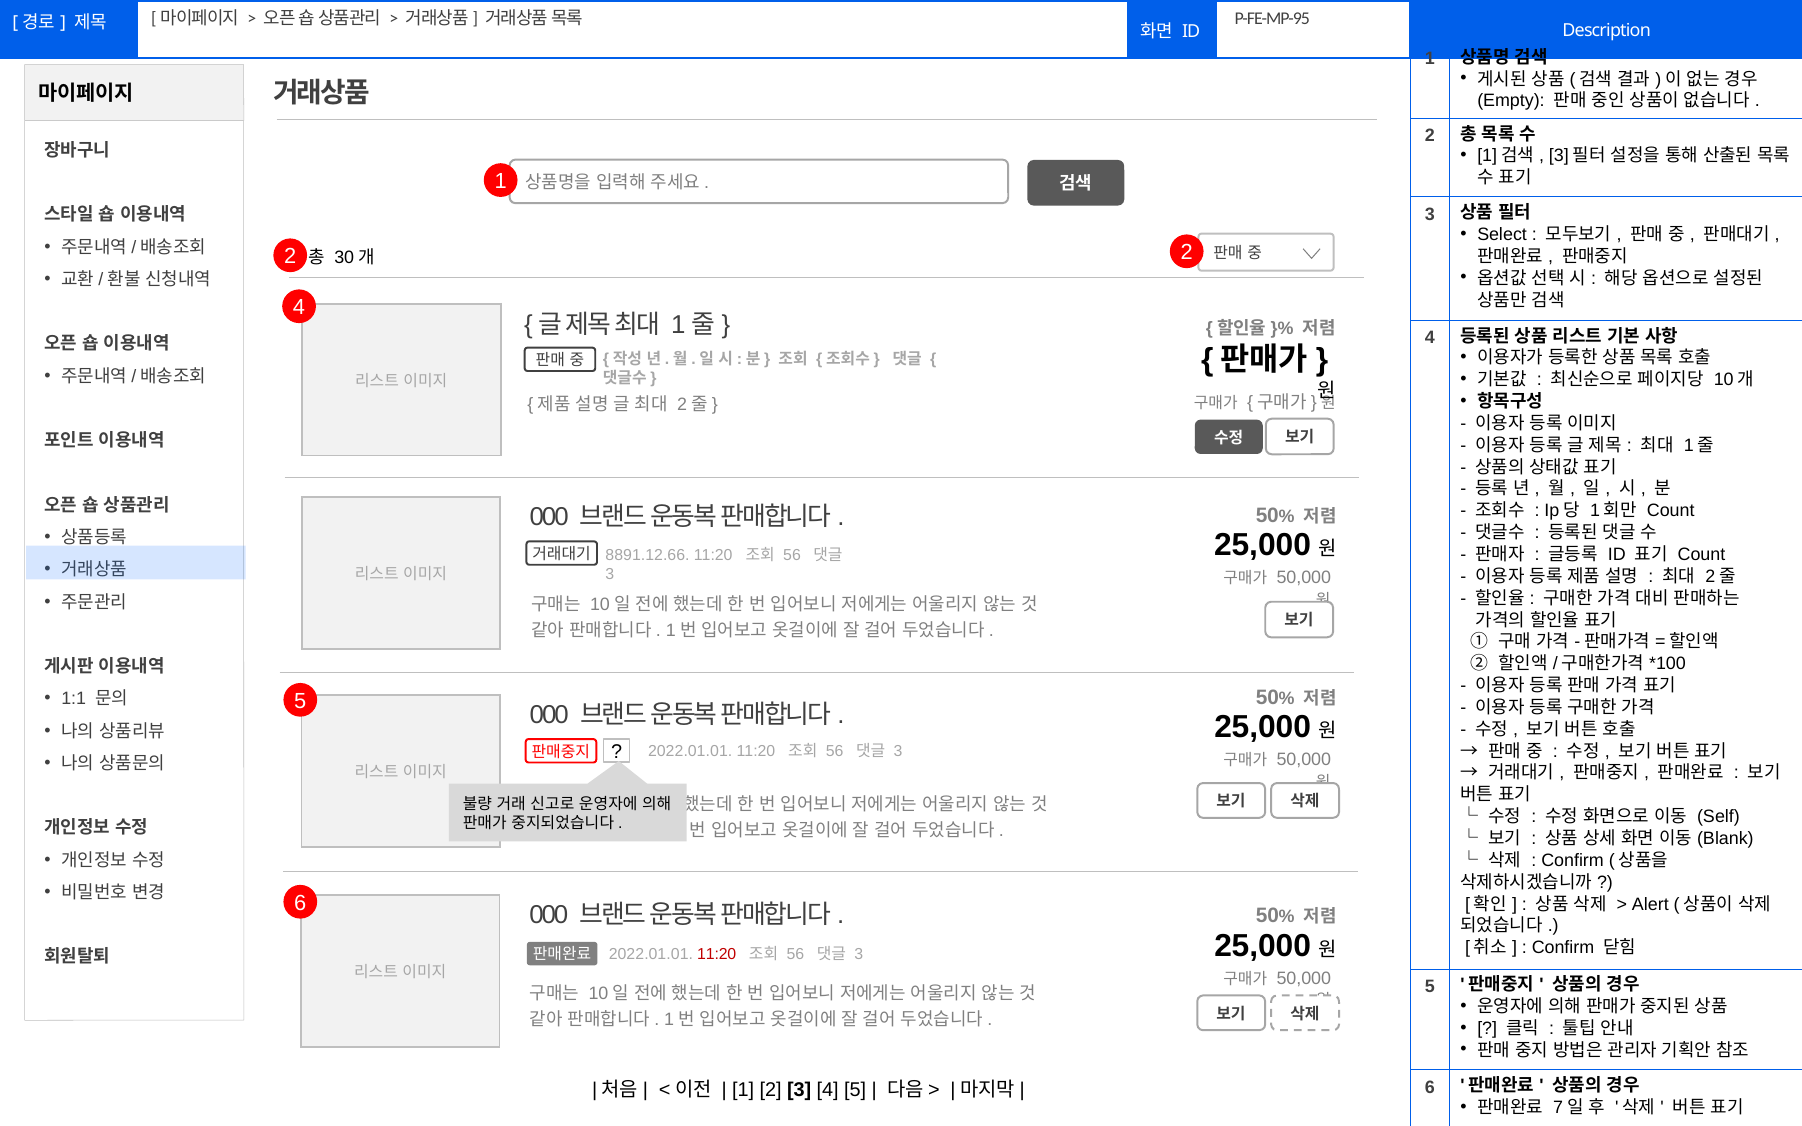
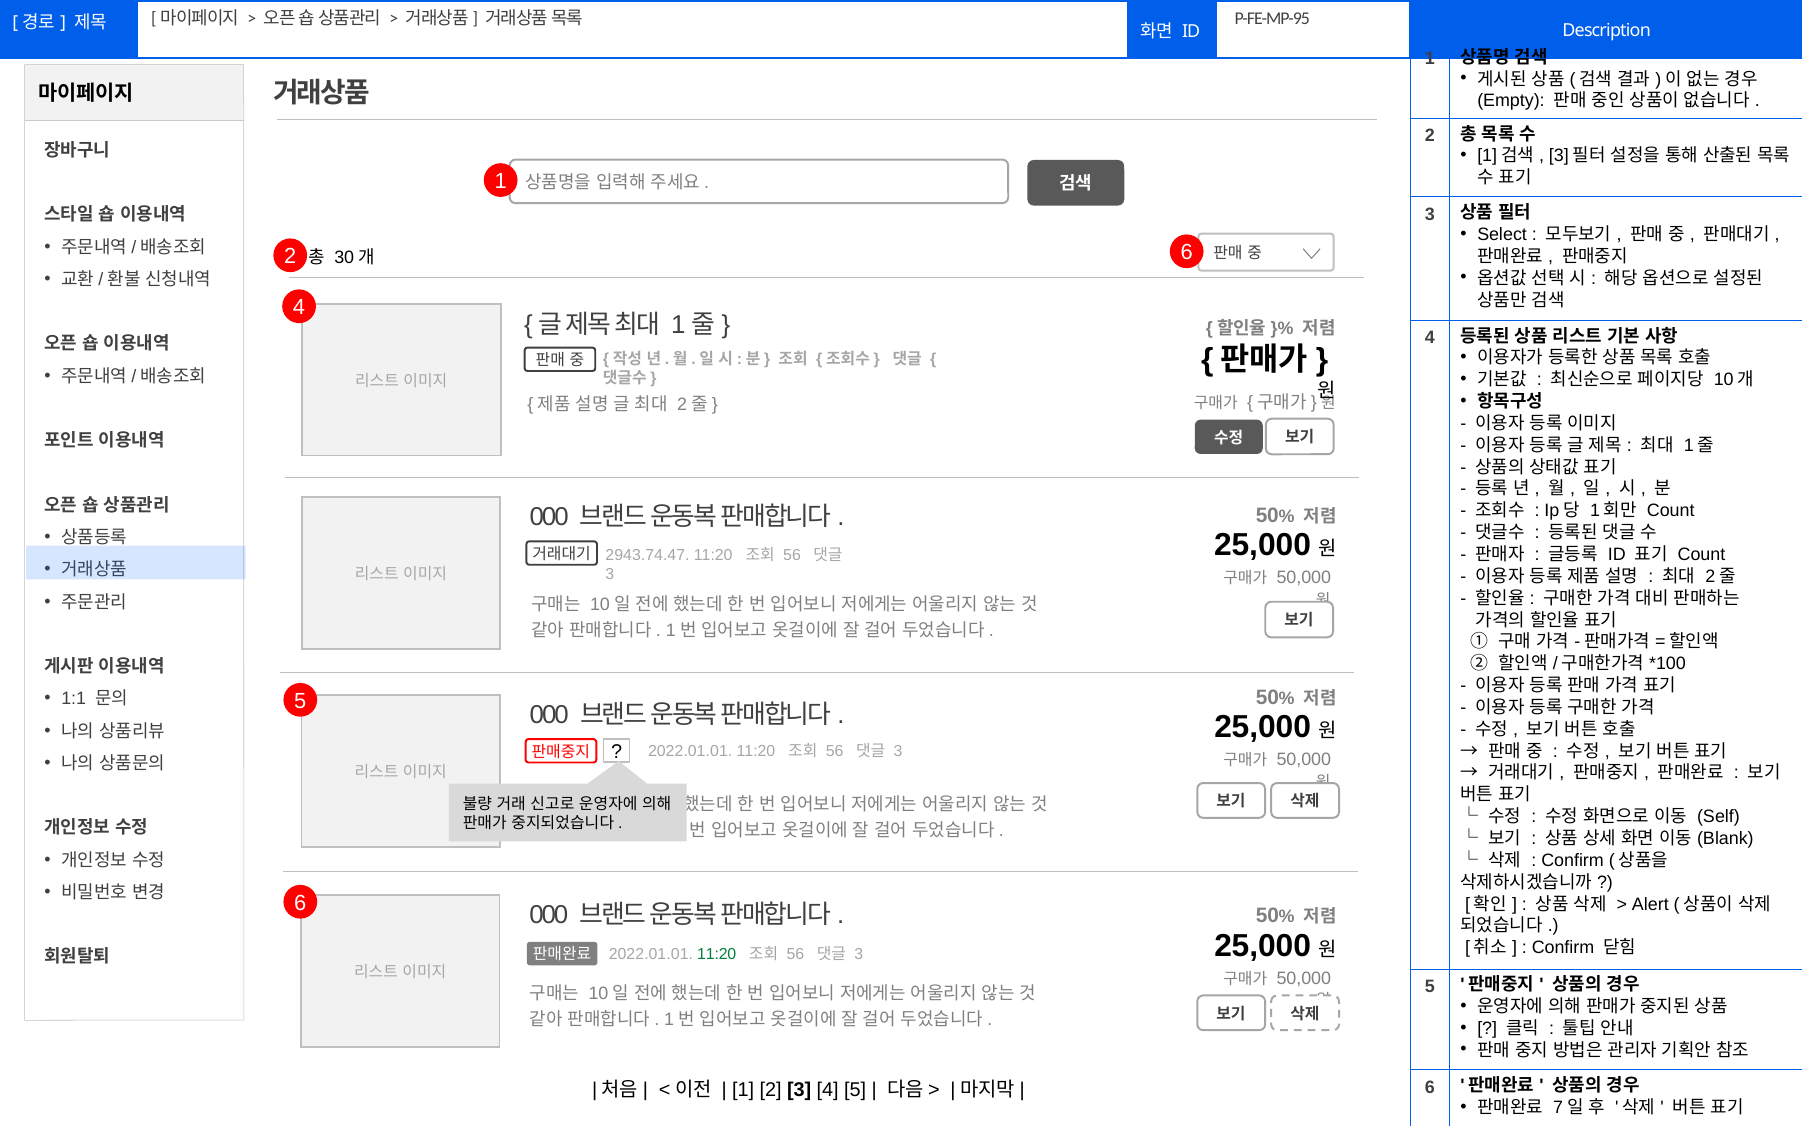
2 2: 2 -> 6 (1187, 253)
8891.12.66: 8891.12.66 -> 2943.74.47 (647, 555)
11:20 colour: red -> green (717, 954)
